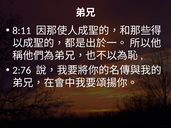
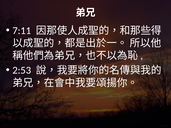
8:11: 8:11 -> 7:11 (22, 31)
2:76: 2:76 -> 2:53 (22, 70)
